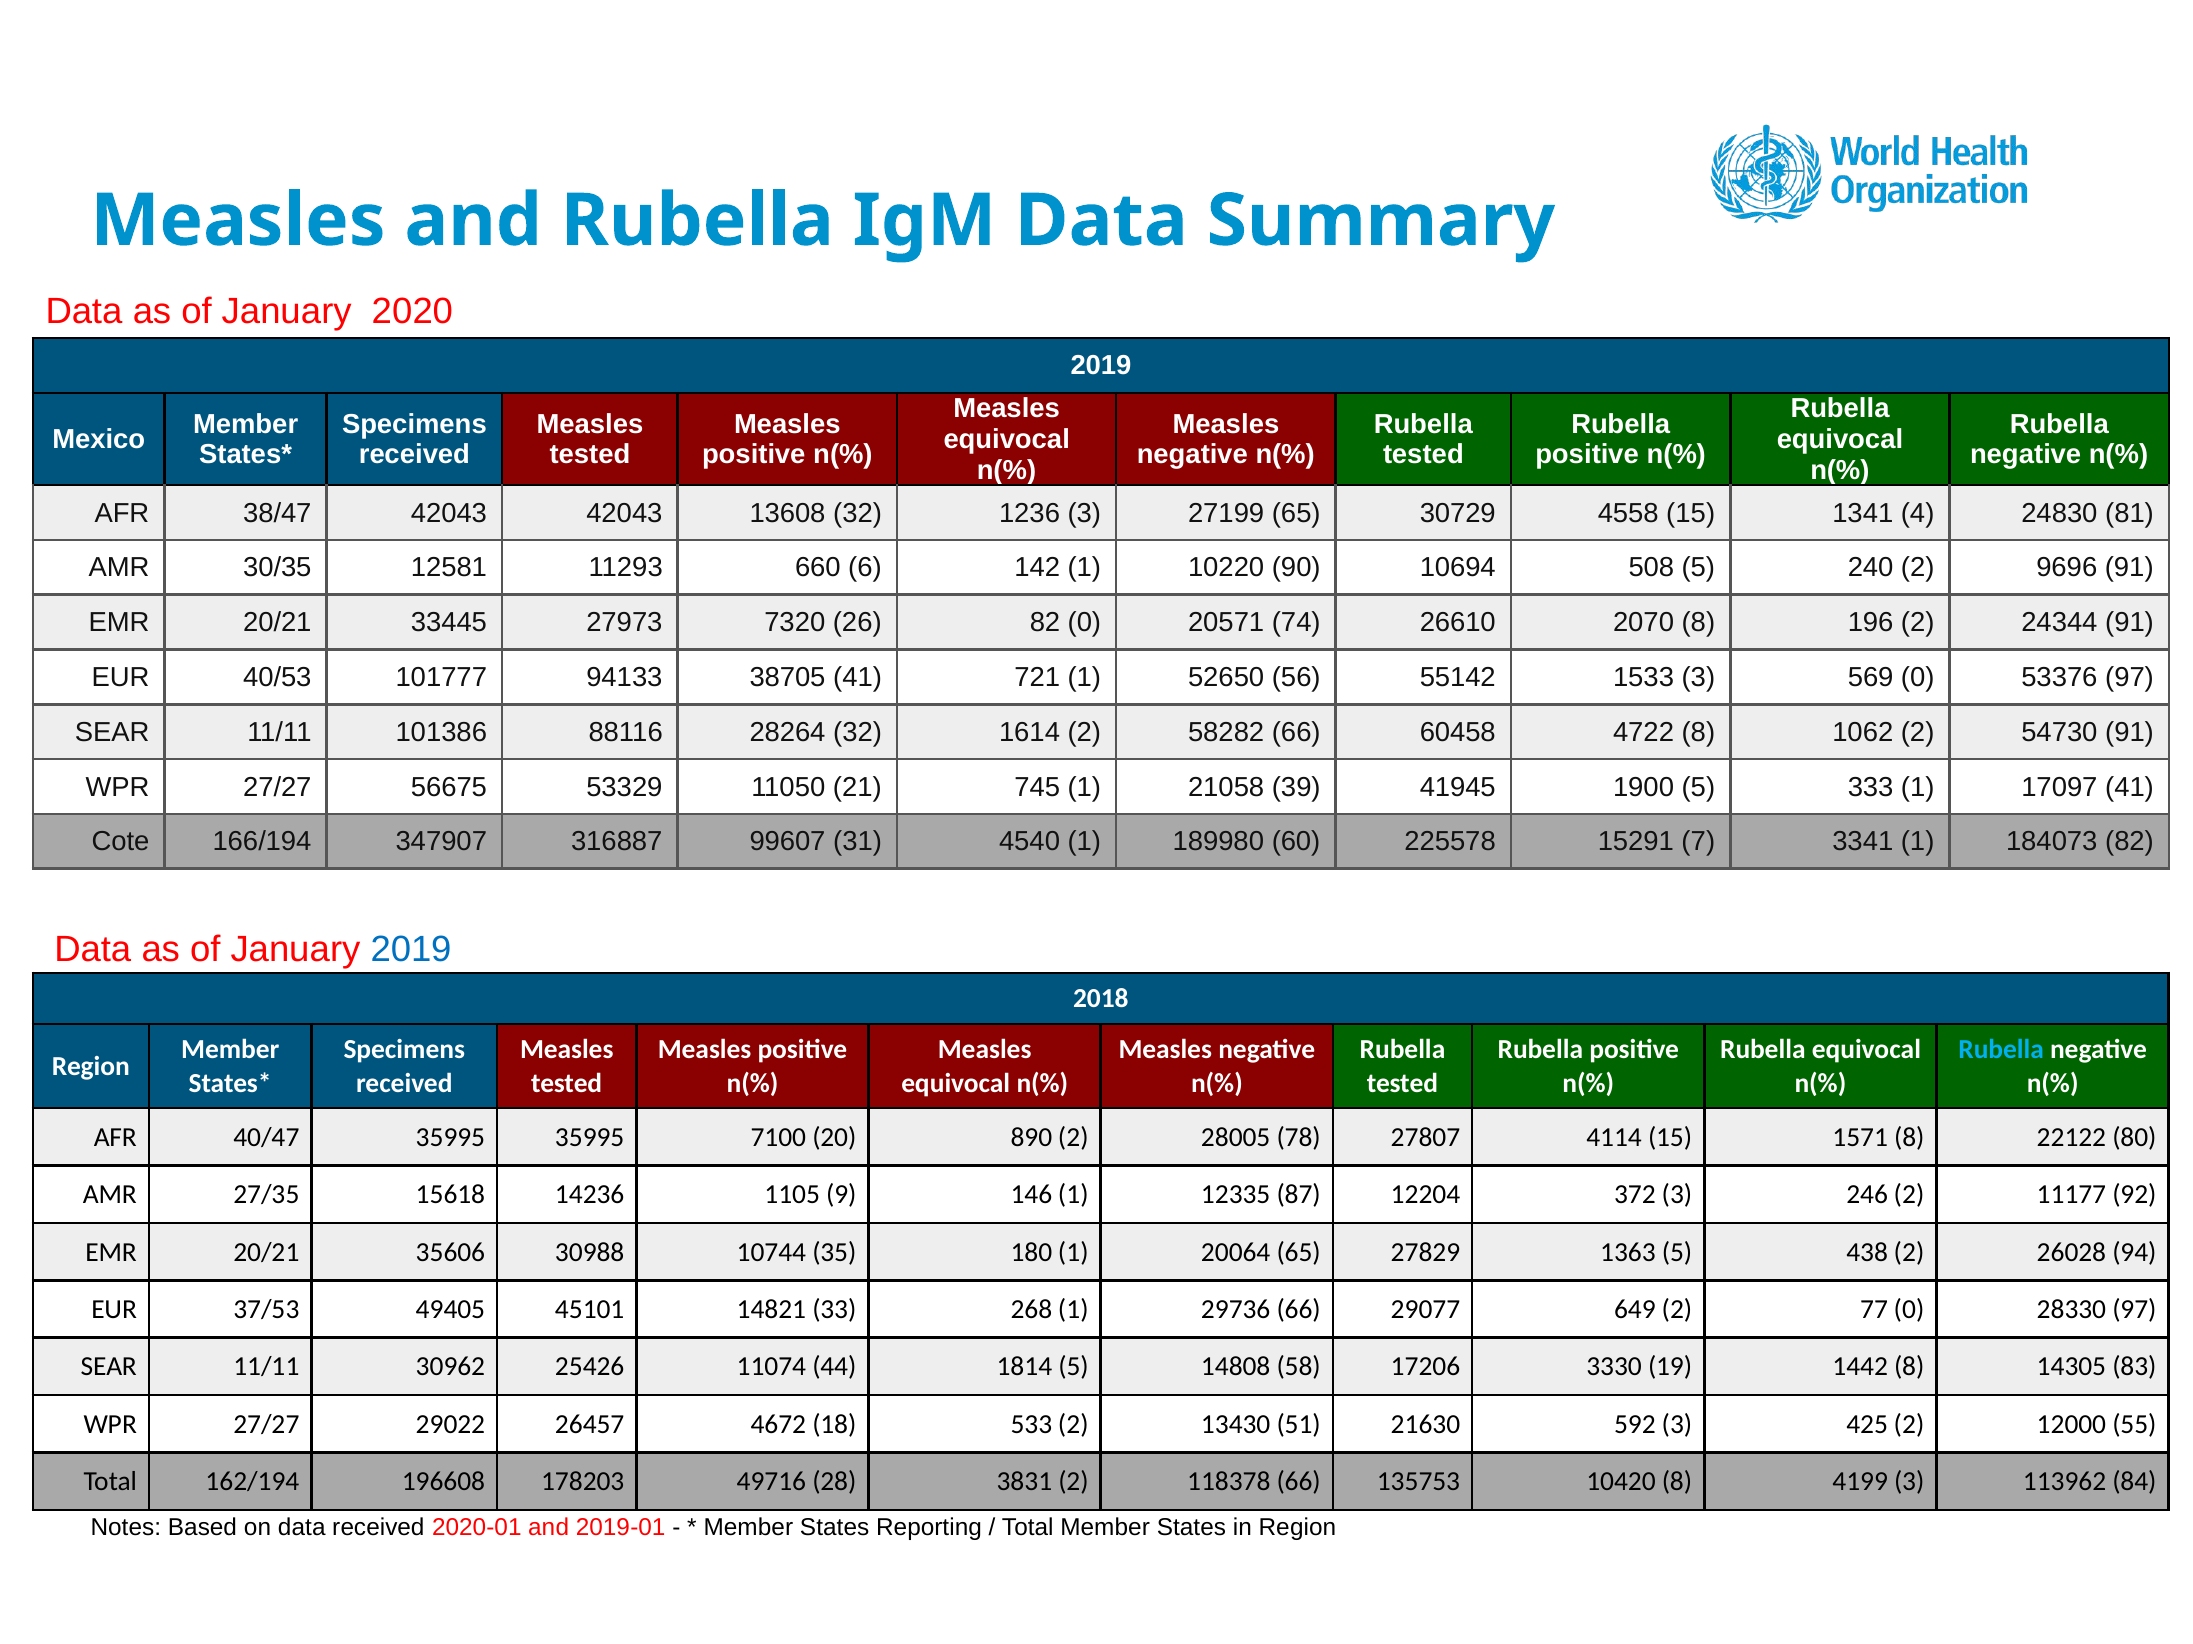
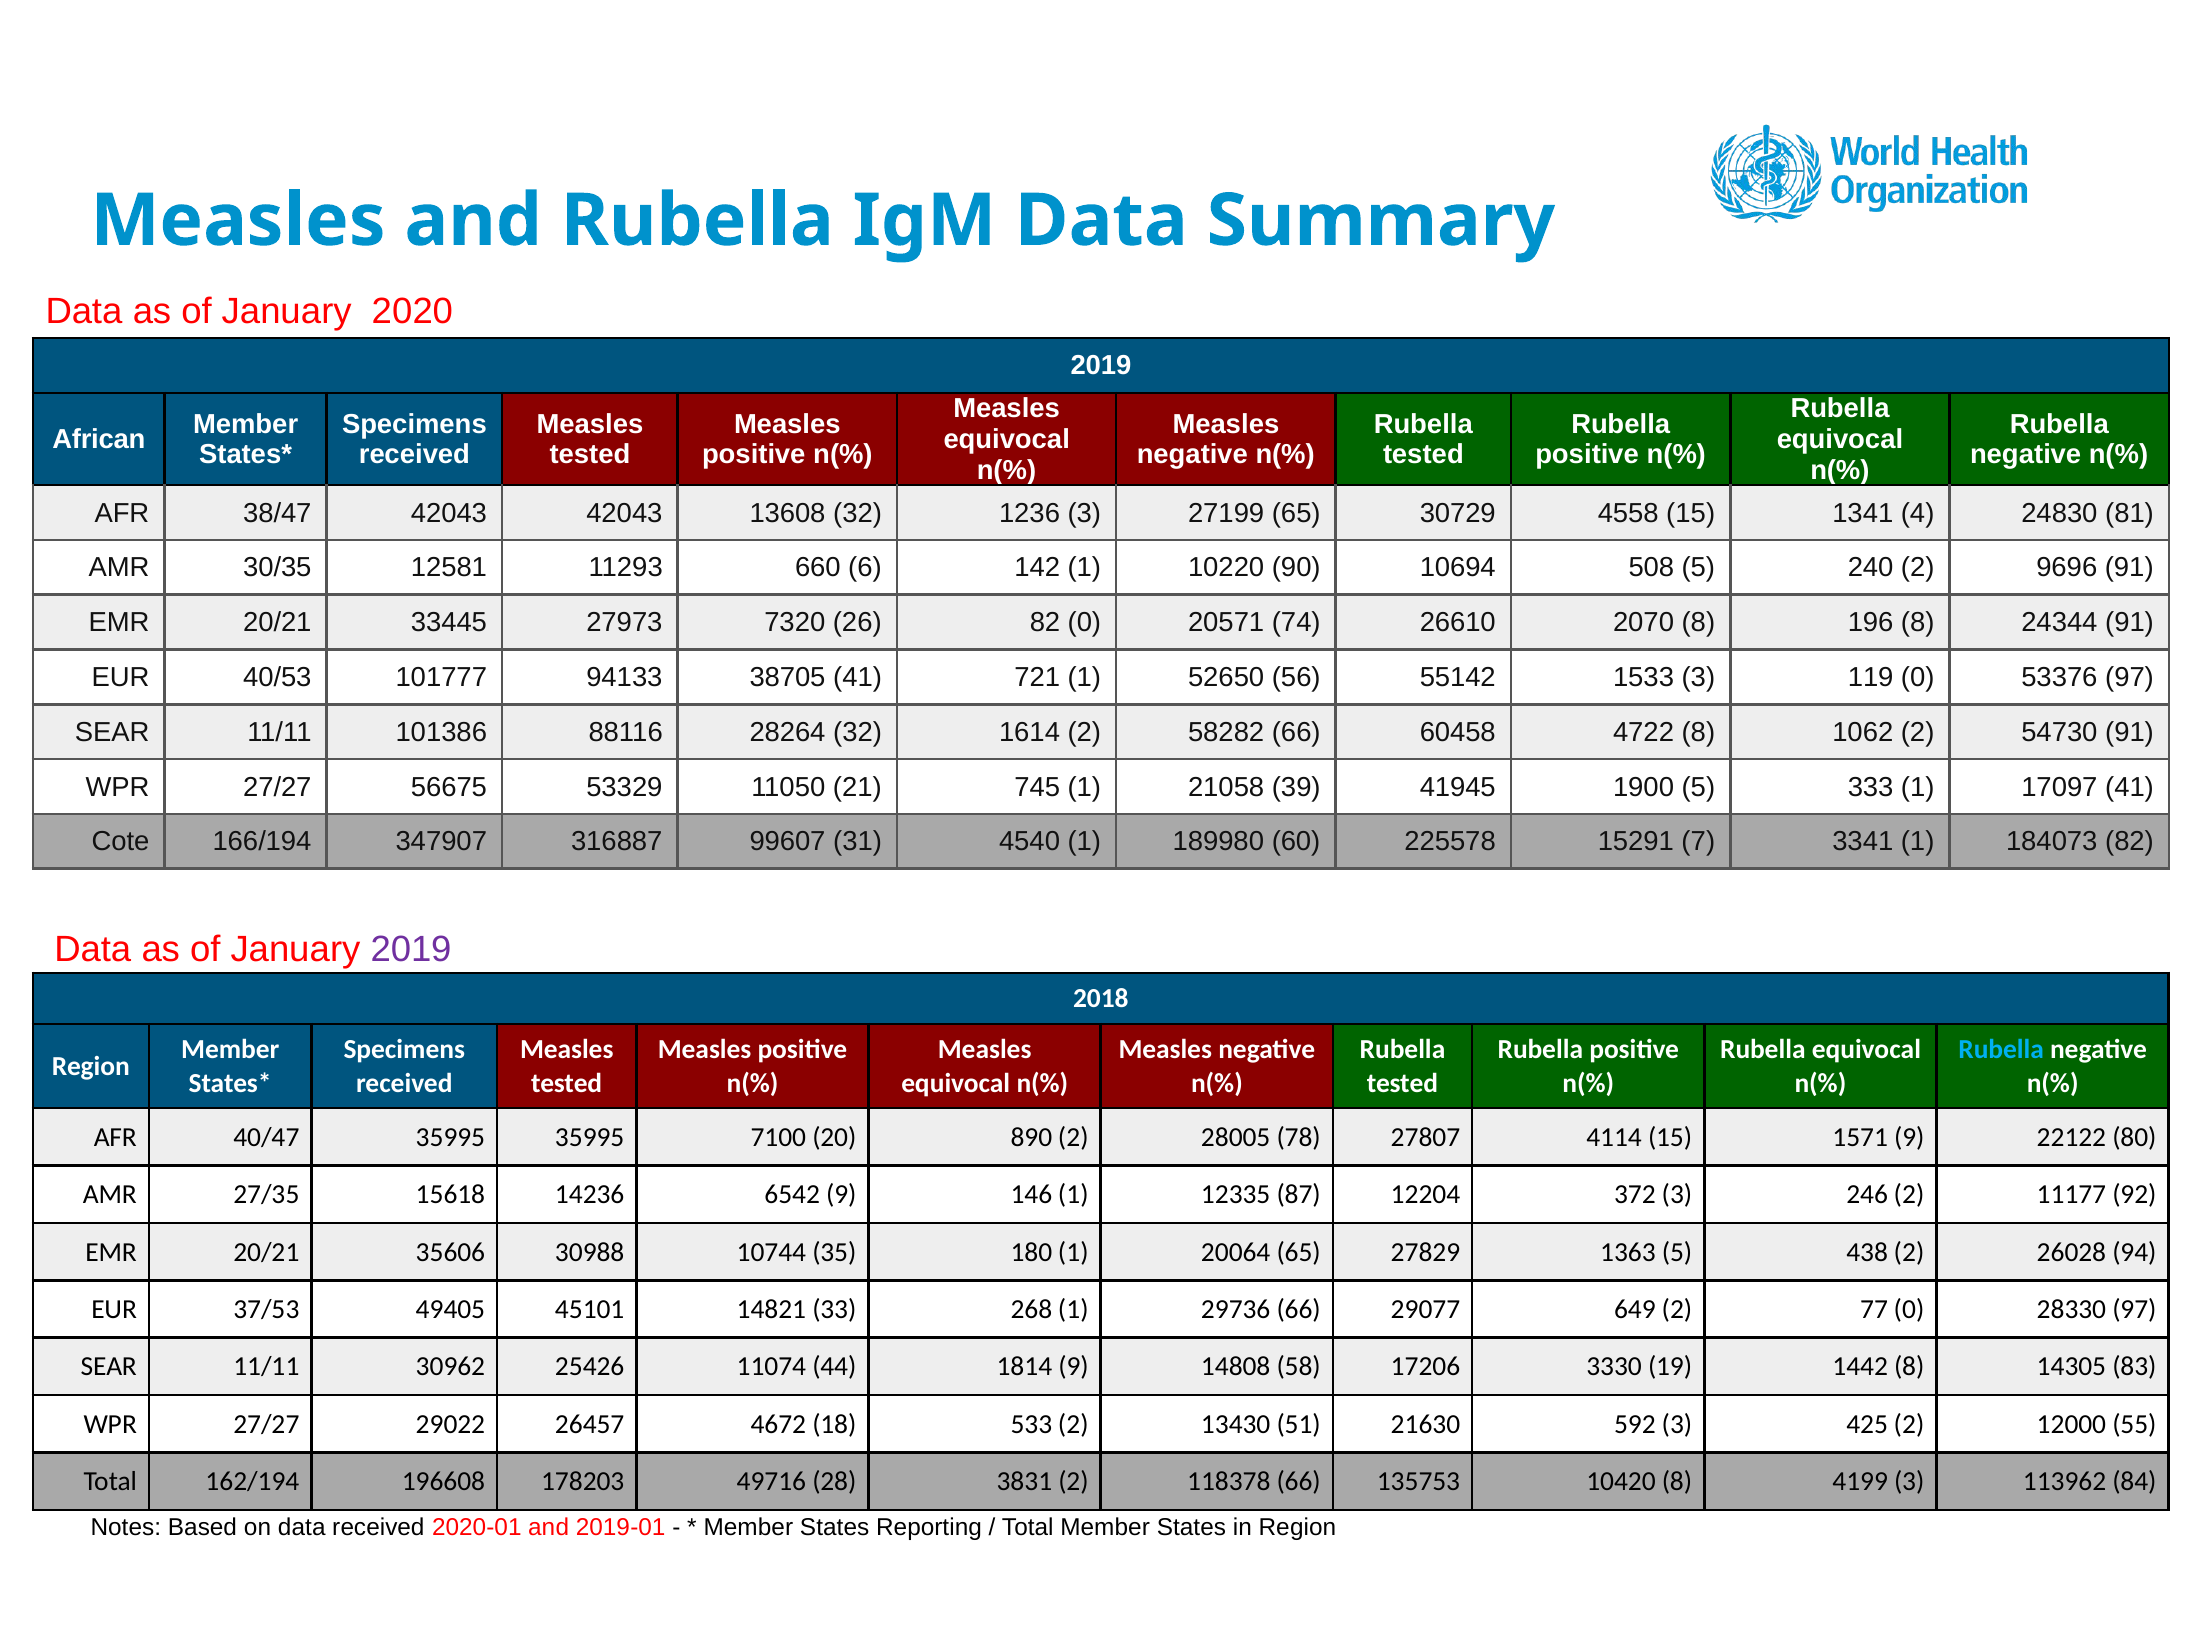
Mexico: Mexico -> African (99, 440)
196 2: 2 -> 8 (1918, 623)
569: 569 -> 119 (1871, 678)
2019 colour: blue -> purple (411, 950)
1571 8: 8 -> 9 (1909, 1138)
1105: 1105 -> 6542 (792, 1195)
1814 5: 5 -> 9 (1074, 1367)
